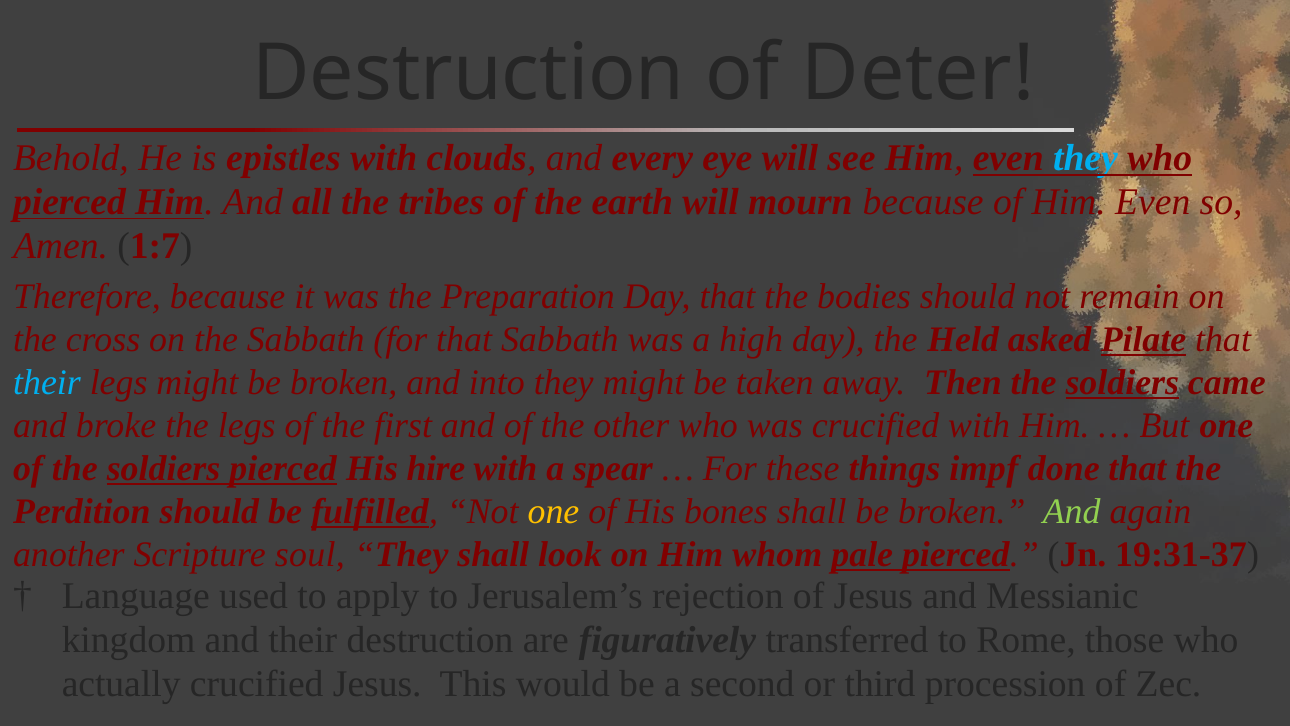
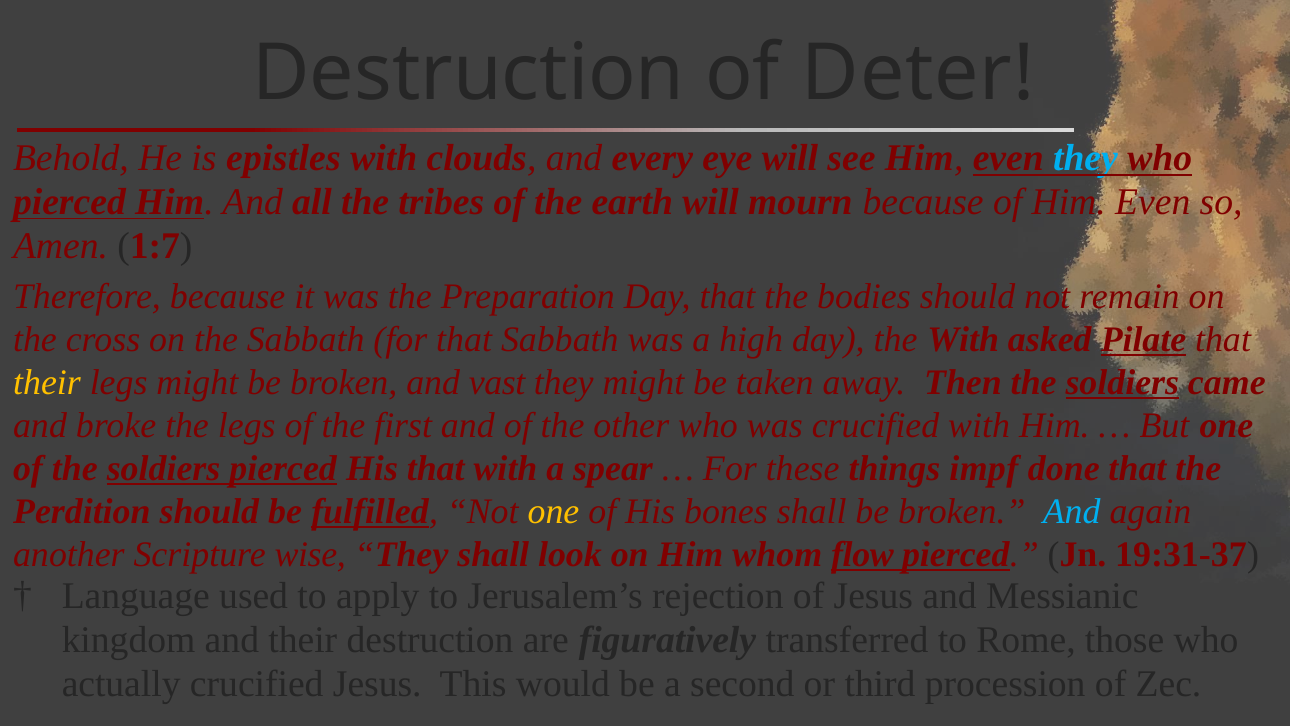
the Held: Held -> With (963, 339)
their colour: light blue -> yellow (47, 382)
into: into -> vast (497, 382)
His hire: hire -> that (436, 468)
And colour: light green -> light blue (1072, 511)
soul: soul -> wise (310, 554)
pale: pale -> flow (862, 554)
